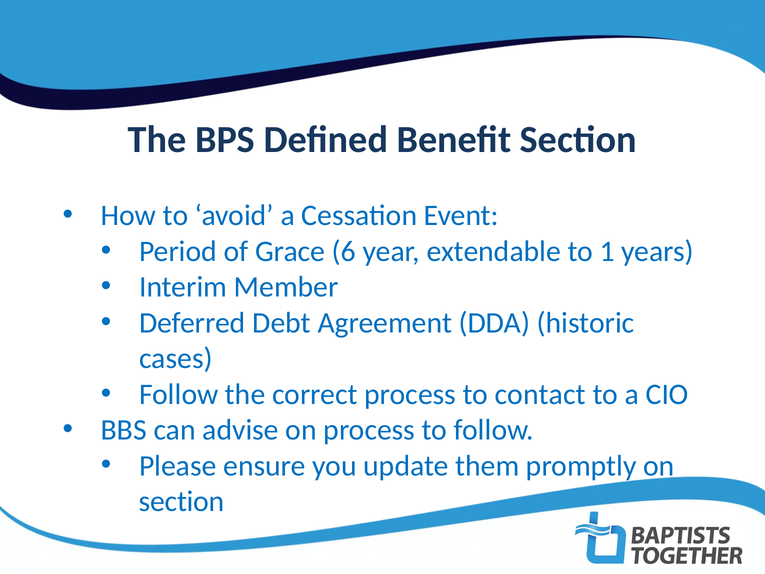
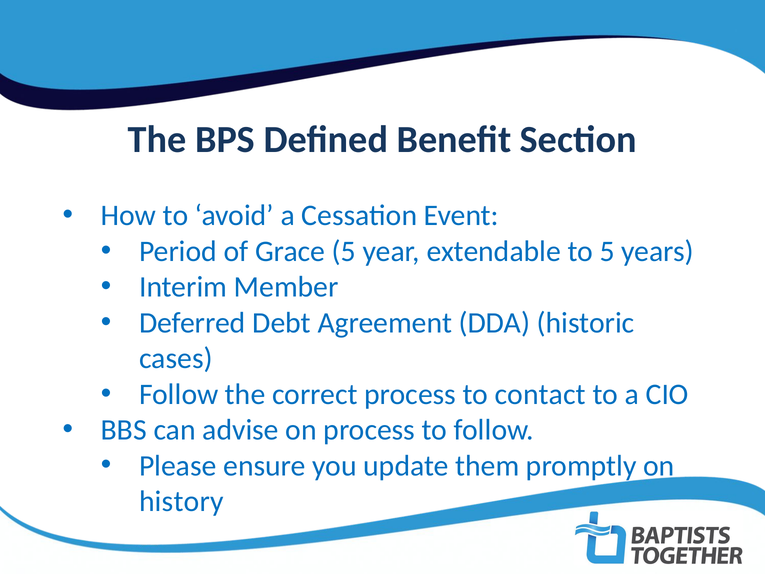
Grace 6: 6 -> 5 (344, 251)
to 1: 1 -> 5 (607, 251)
section: section -> history (181, 501)
